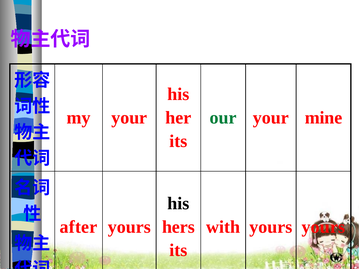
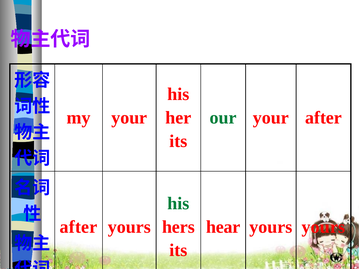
your mine: mine -> after (323, 118)
his colour: black -> green (178, 204)
with: with -> hear (223, 227)
